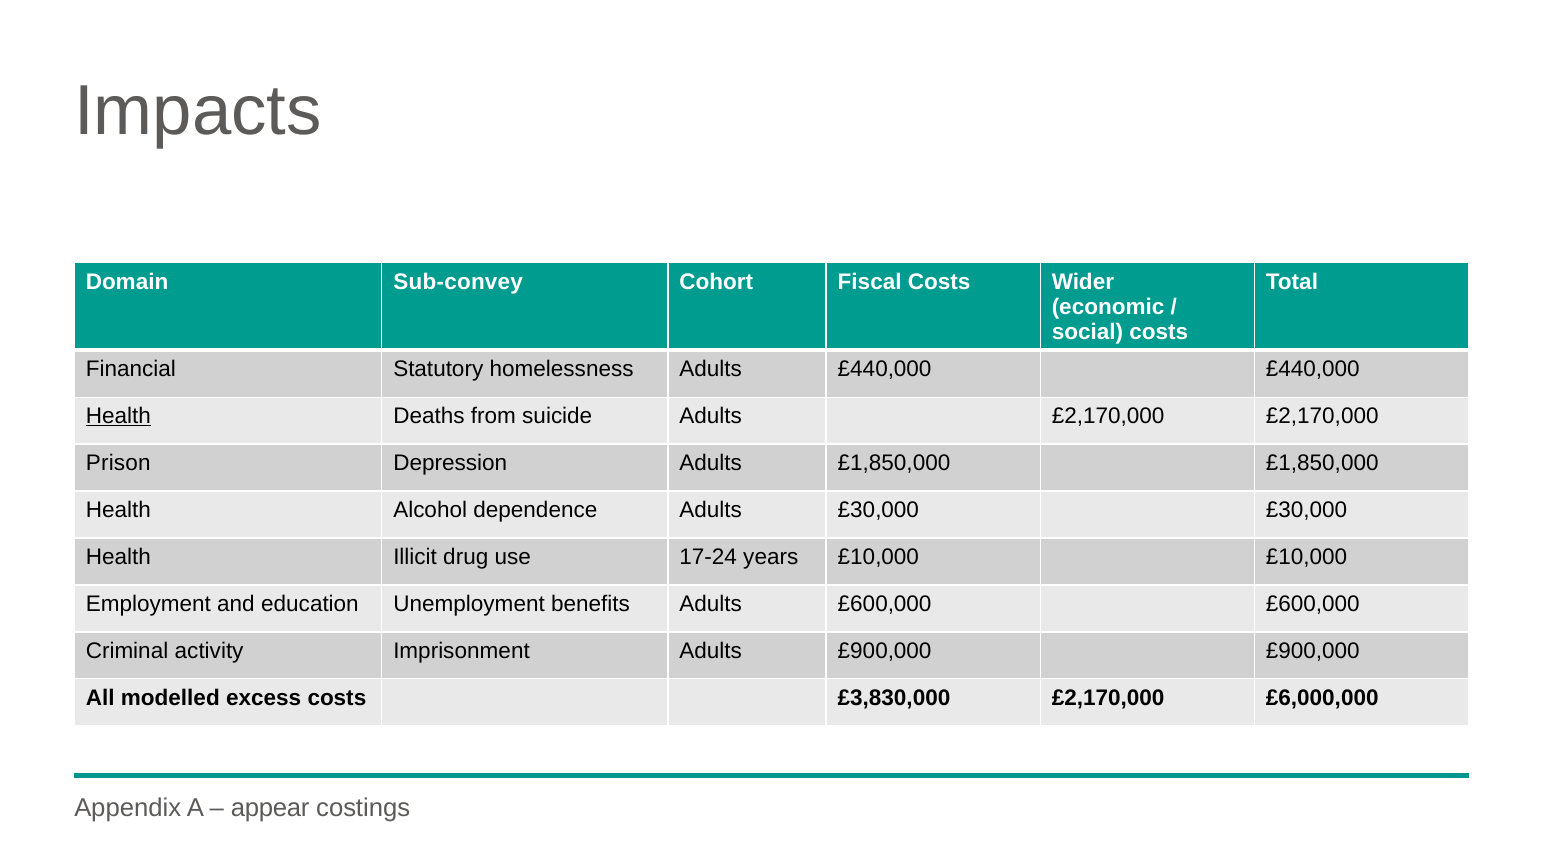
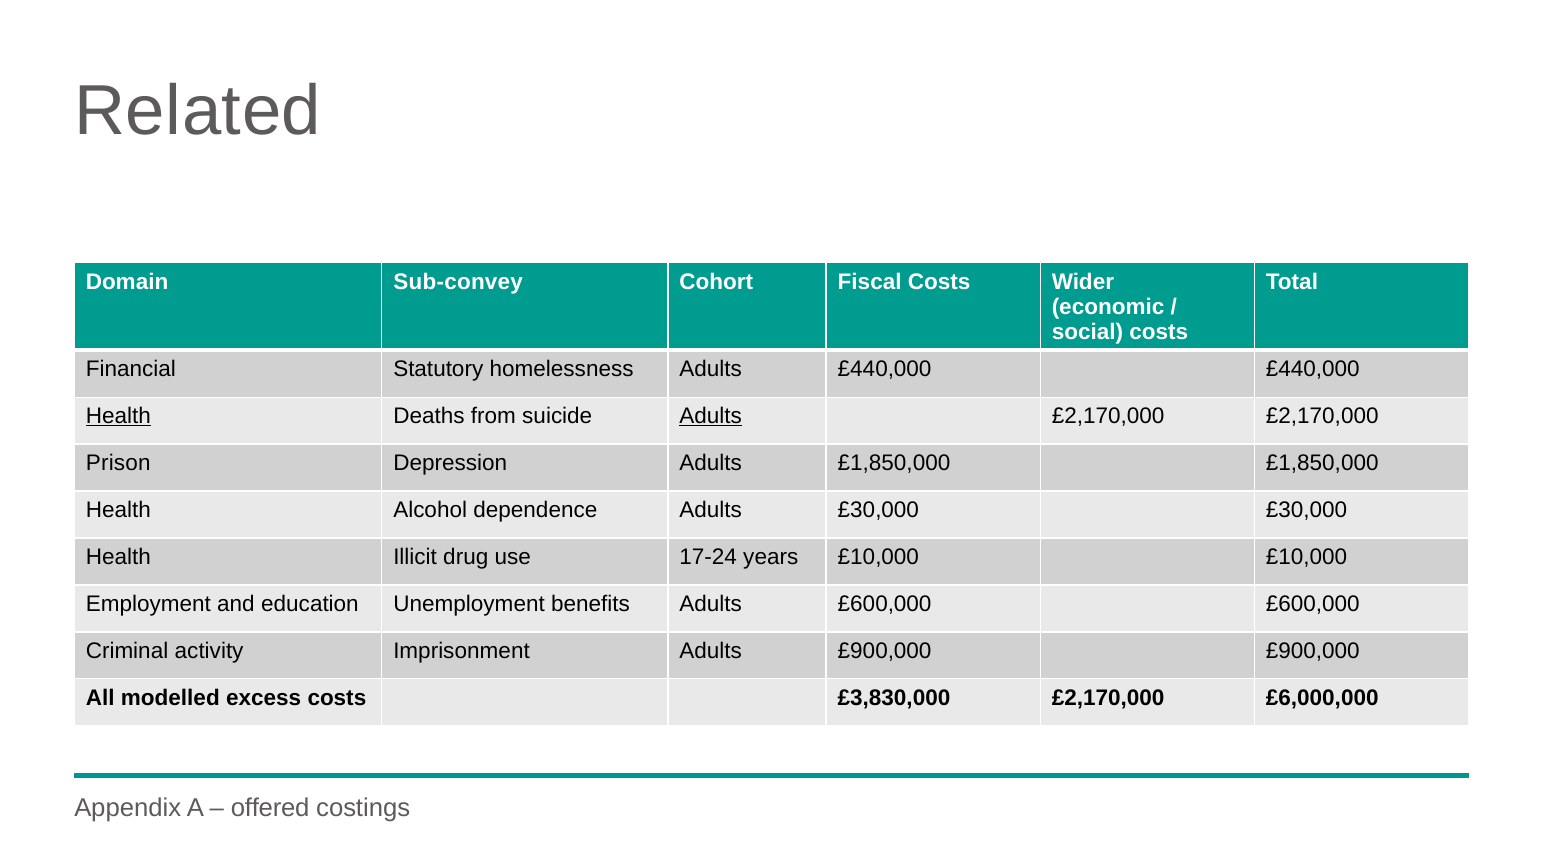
Impacts: Impacts -> Related (198, 112)
Adults underline: none -> present (711, 416)
appear: appear -> offered (270, 808)
